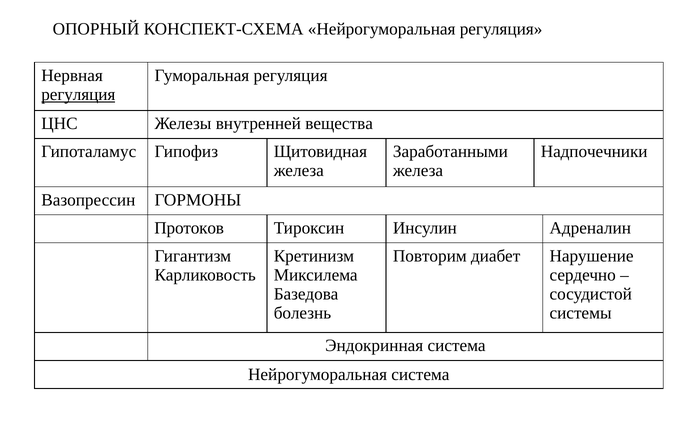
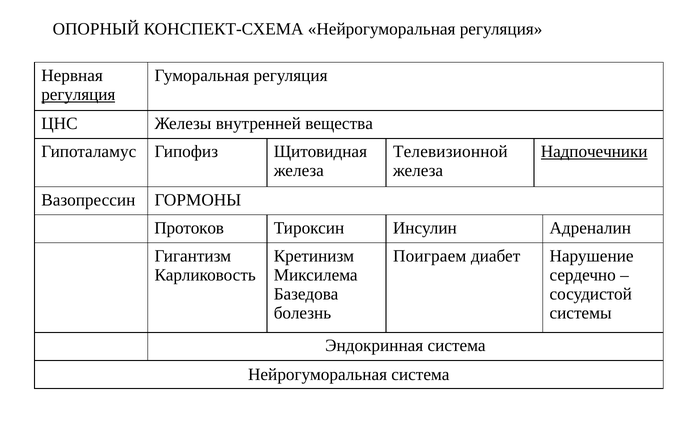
Заработанными: Заработанными -> Телевизионной (450, 152)
Надпочечники underline: none -> present (594, 152)
Повторим: Повторим -> Поиграем (430, 256)
